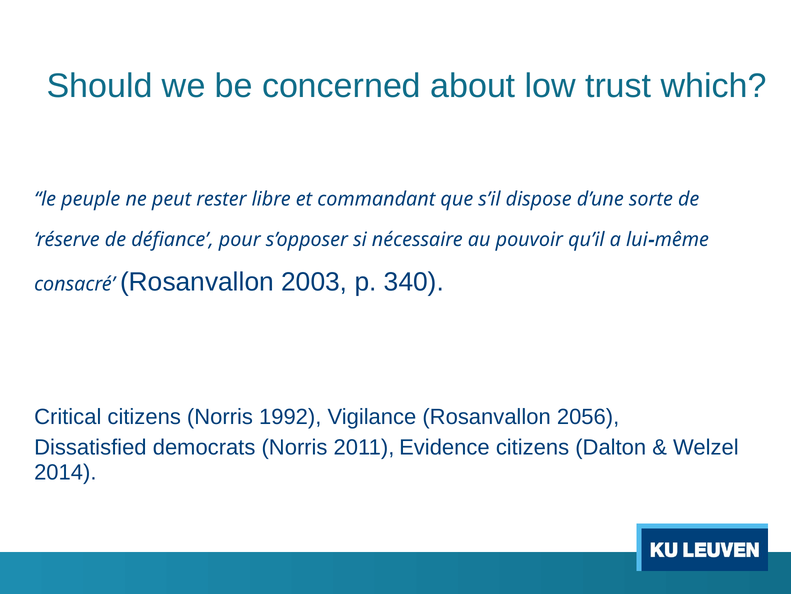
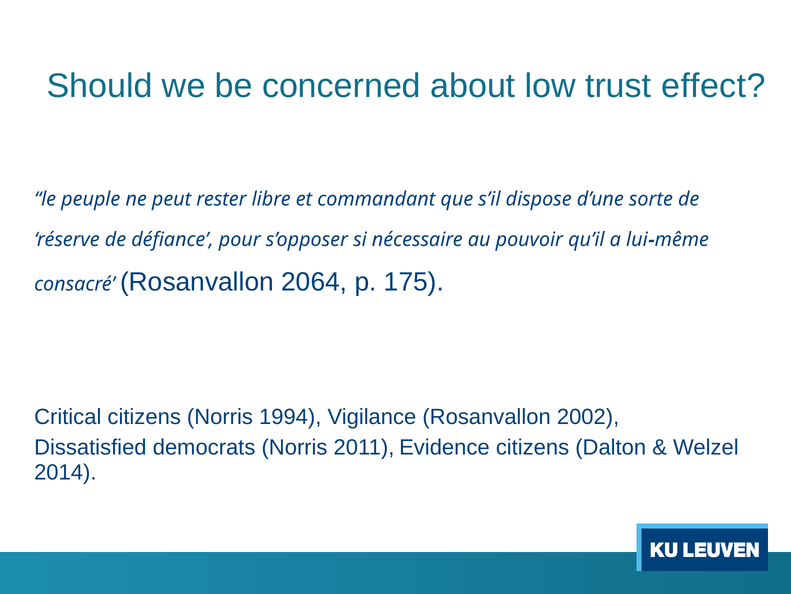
which: which -> effect (713, 86)
2003: 2003 -> 2064 (314, 282)
340: 340 -> 175 (414, 282)
1992: 1992 -> 1994 (290, 416)
2056: 2056 -> 2002 (588, 416)
